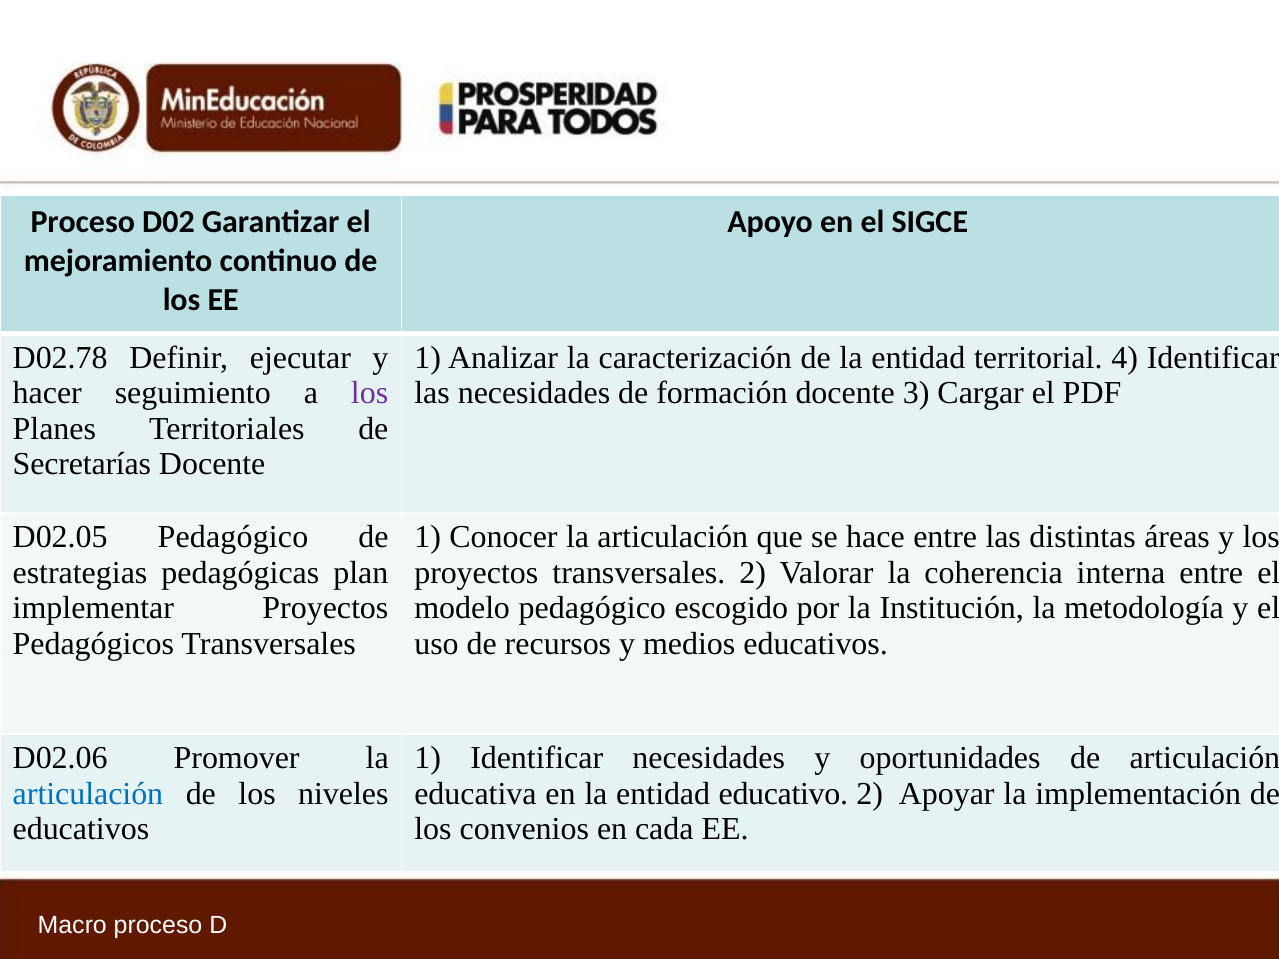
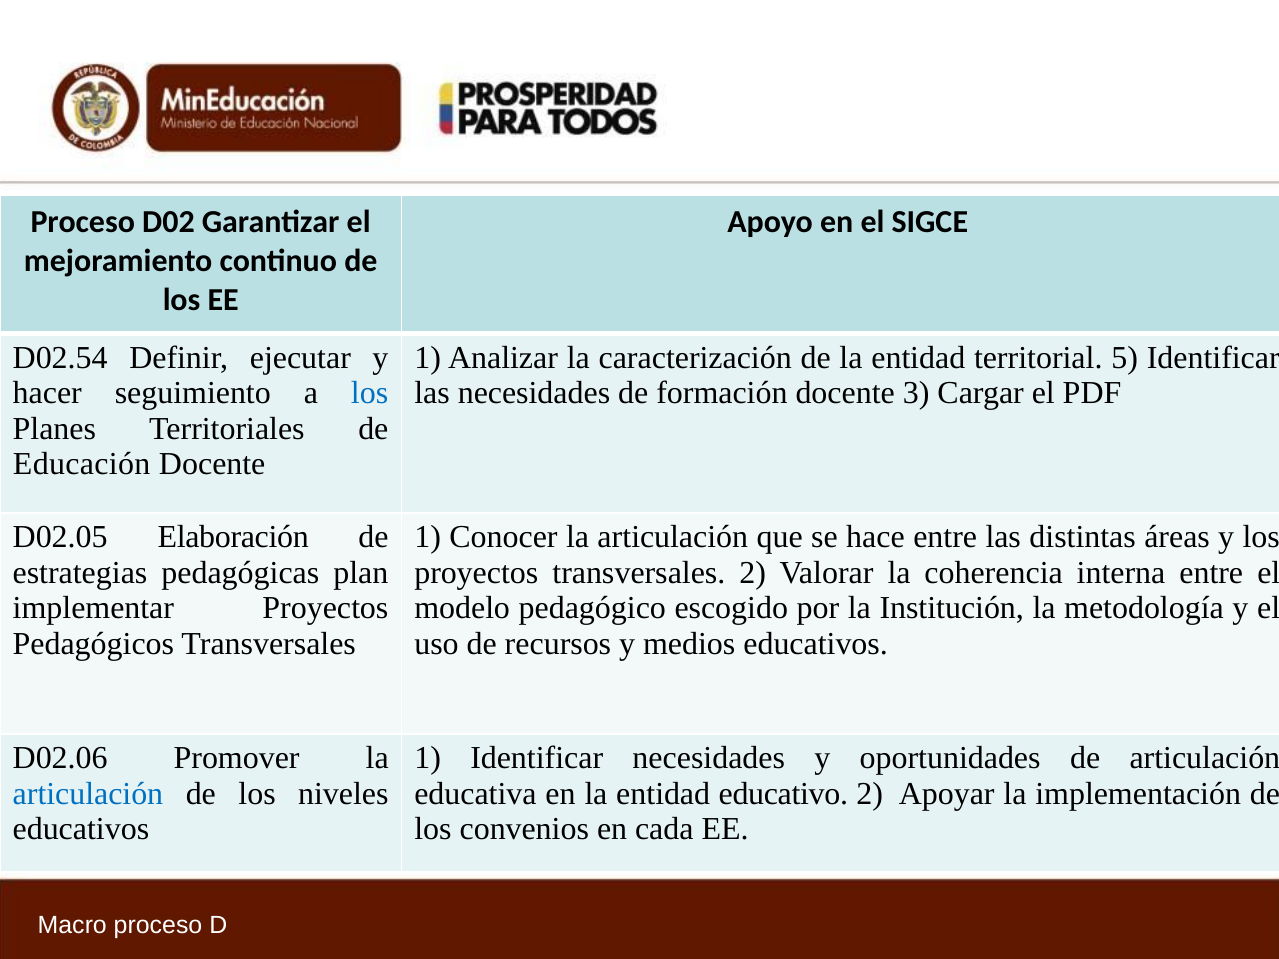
D02.78: D02.78 -> D02.54 (60, 358)
4: 4 -> 5 (1125, 358)
los colour: purple -> blue (370, 393)
Secretarías: Secretarías -> Educación (82, 464)
D02.05 Pedagógico: Pedagógico -> Elaboración (233, 538)
